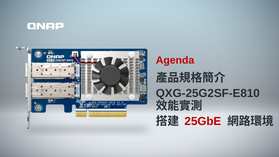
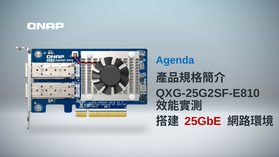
Agenda colour: red -> blue (175, 60)
